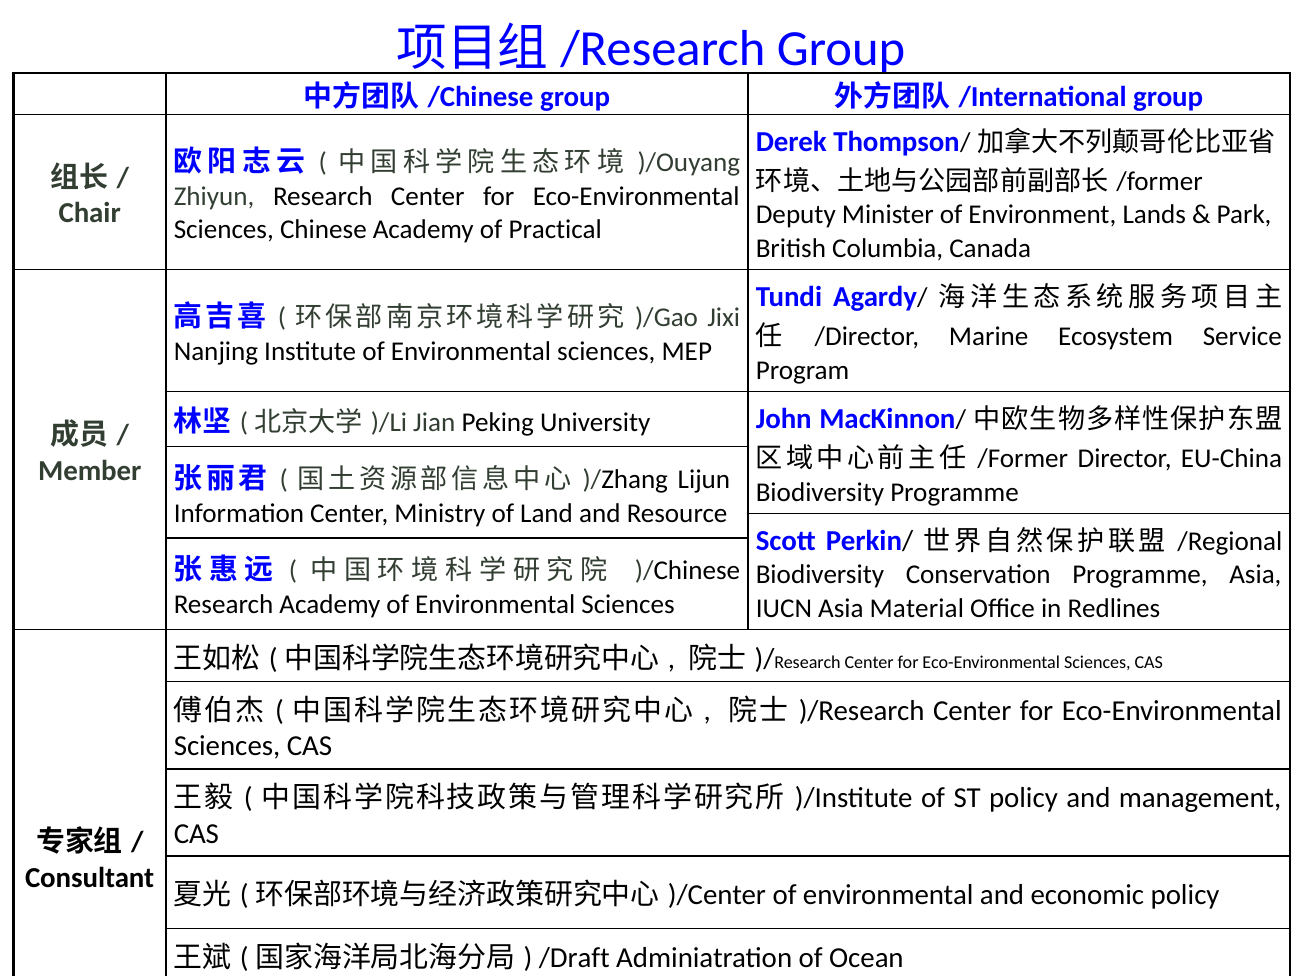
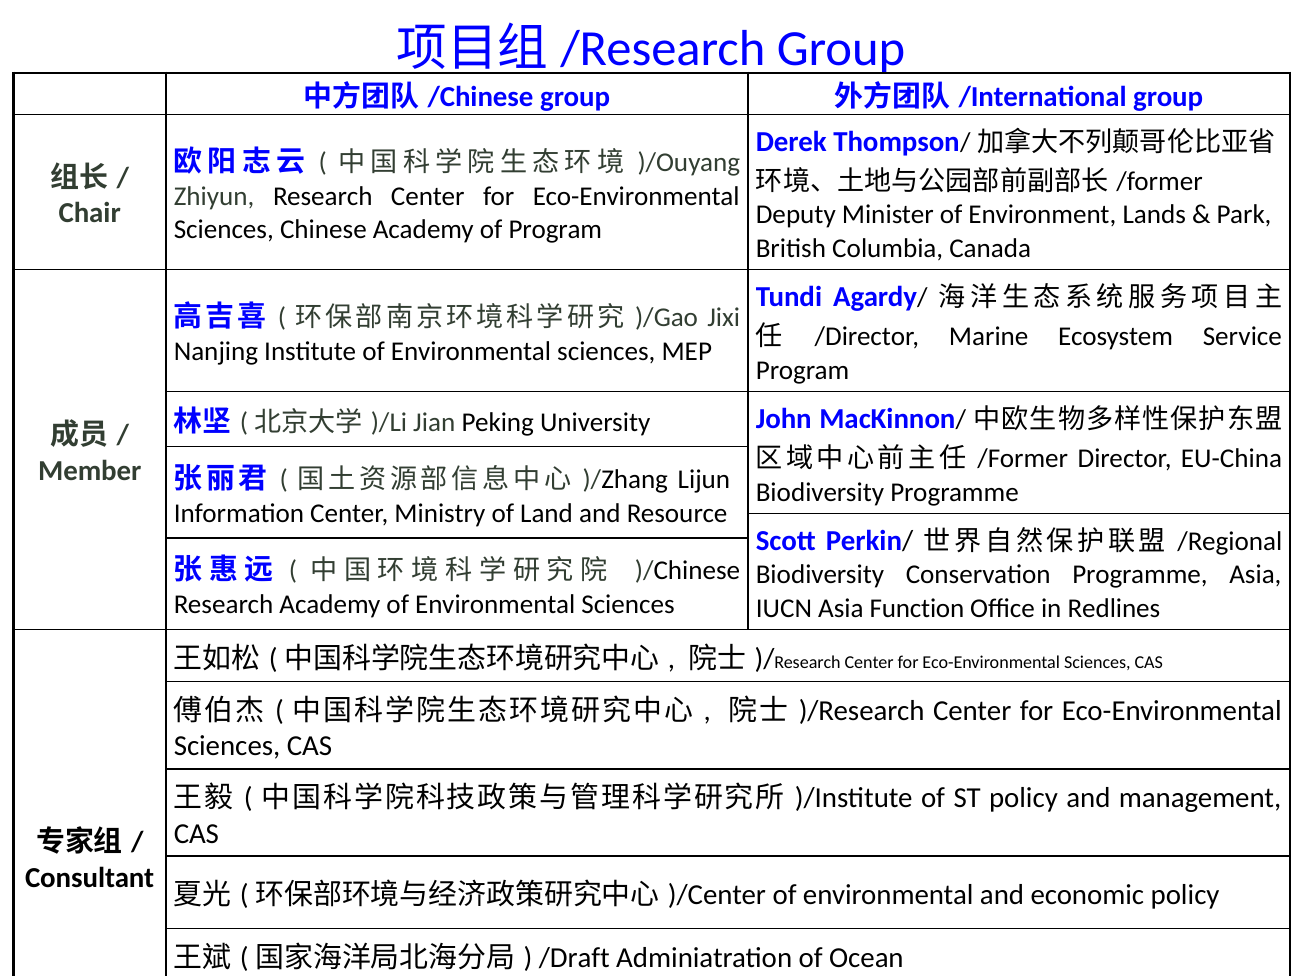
of Practical: Practical -> Program (555, 230)
Material: Material -> Function (917, 608)
